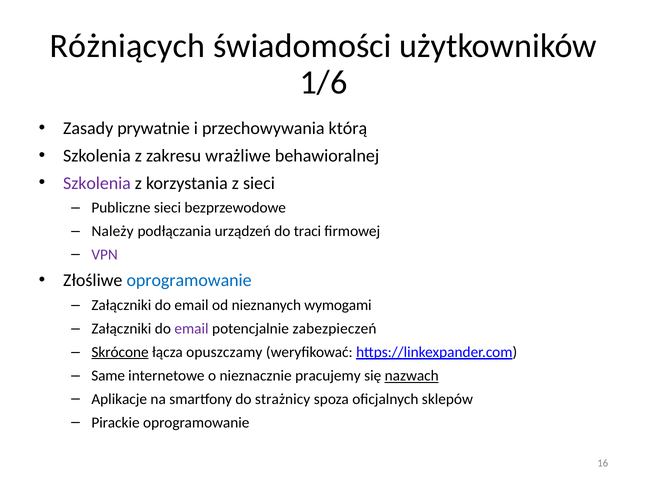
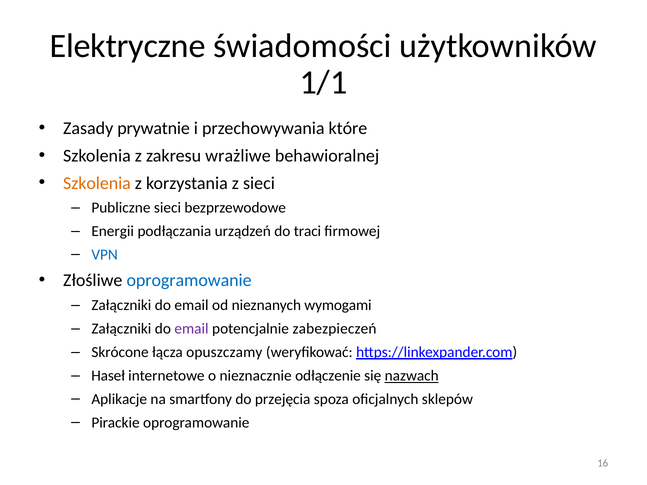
Różniących: Różniących -> Elektryczne (128, 46)
1/6: 1/6 -> 1/1 (323, 83)
którą: którą -> które (348, 129)
Szkolenia colour: purple -> orange (97, 183)
Należy: Należy -> Energii (113, 231)
VPN colour: purple -> blue (105, 255)
Skrócone underline: present -> none (120, 352)
Same: Same -> Haseł (108, 376)
pracujemy: pracujemy -> odłączenie (328, 376)
strażnicy: strażnicy -> przejęcia (283, 399)
